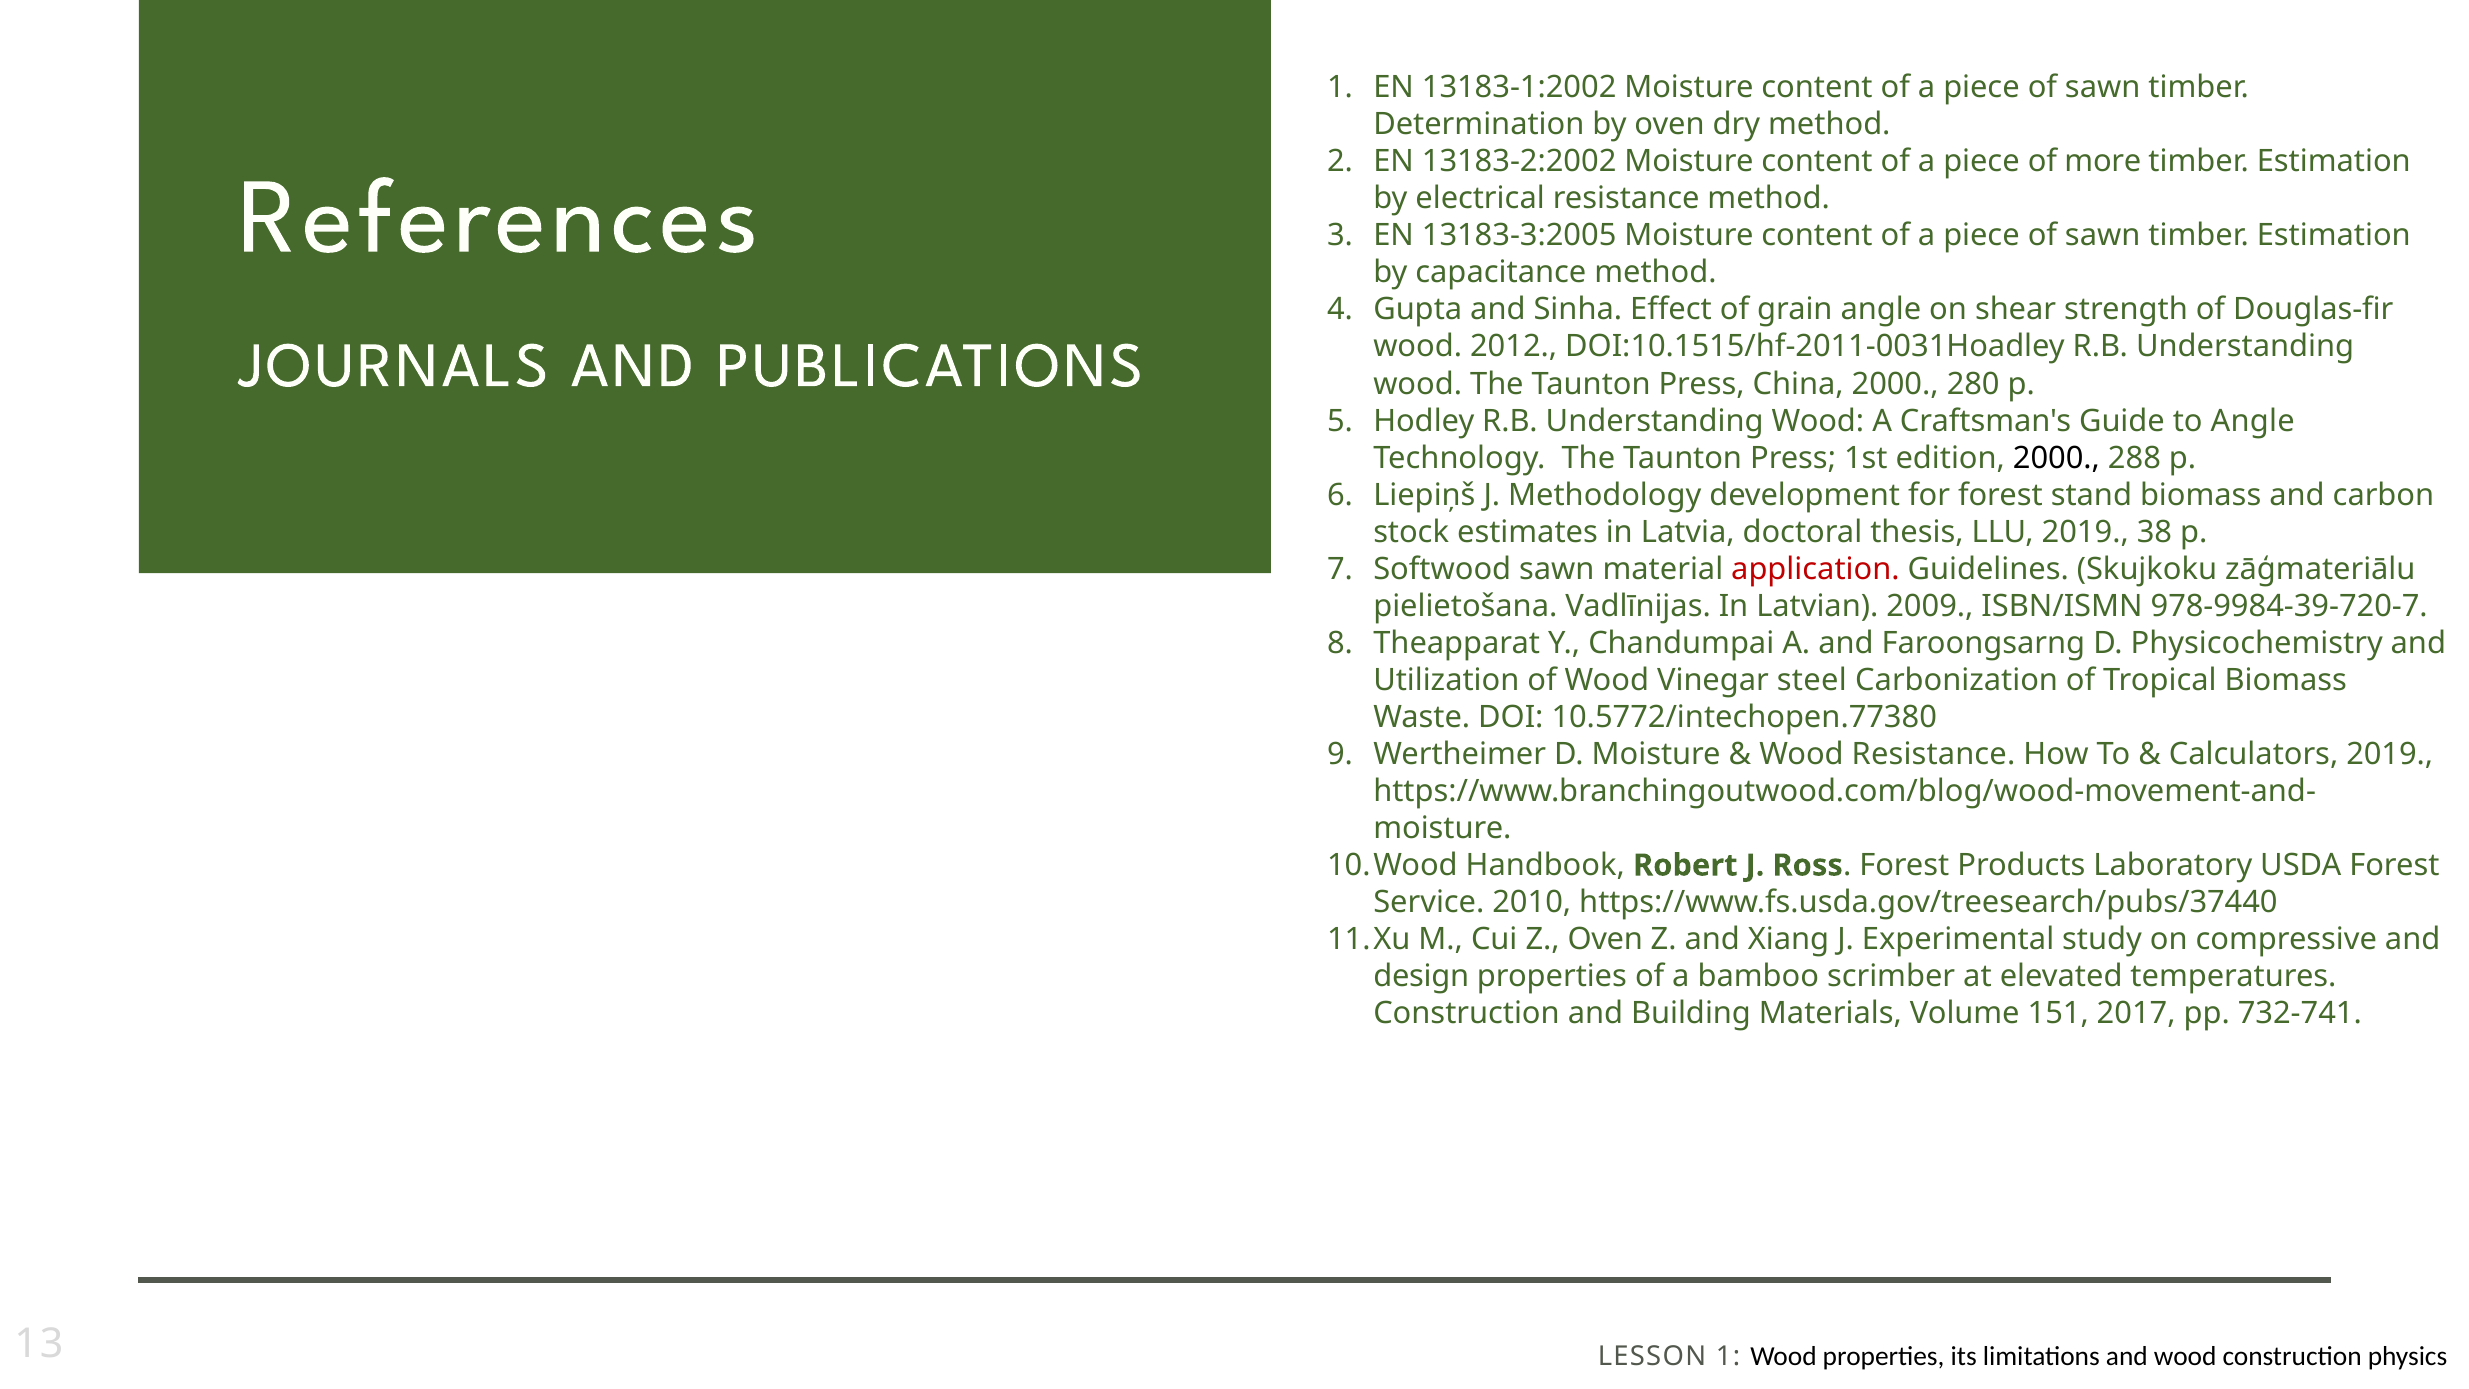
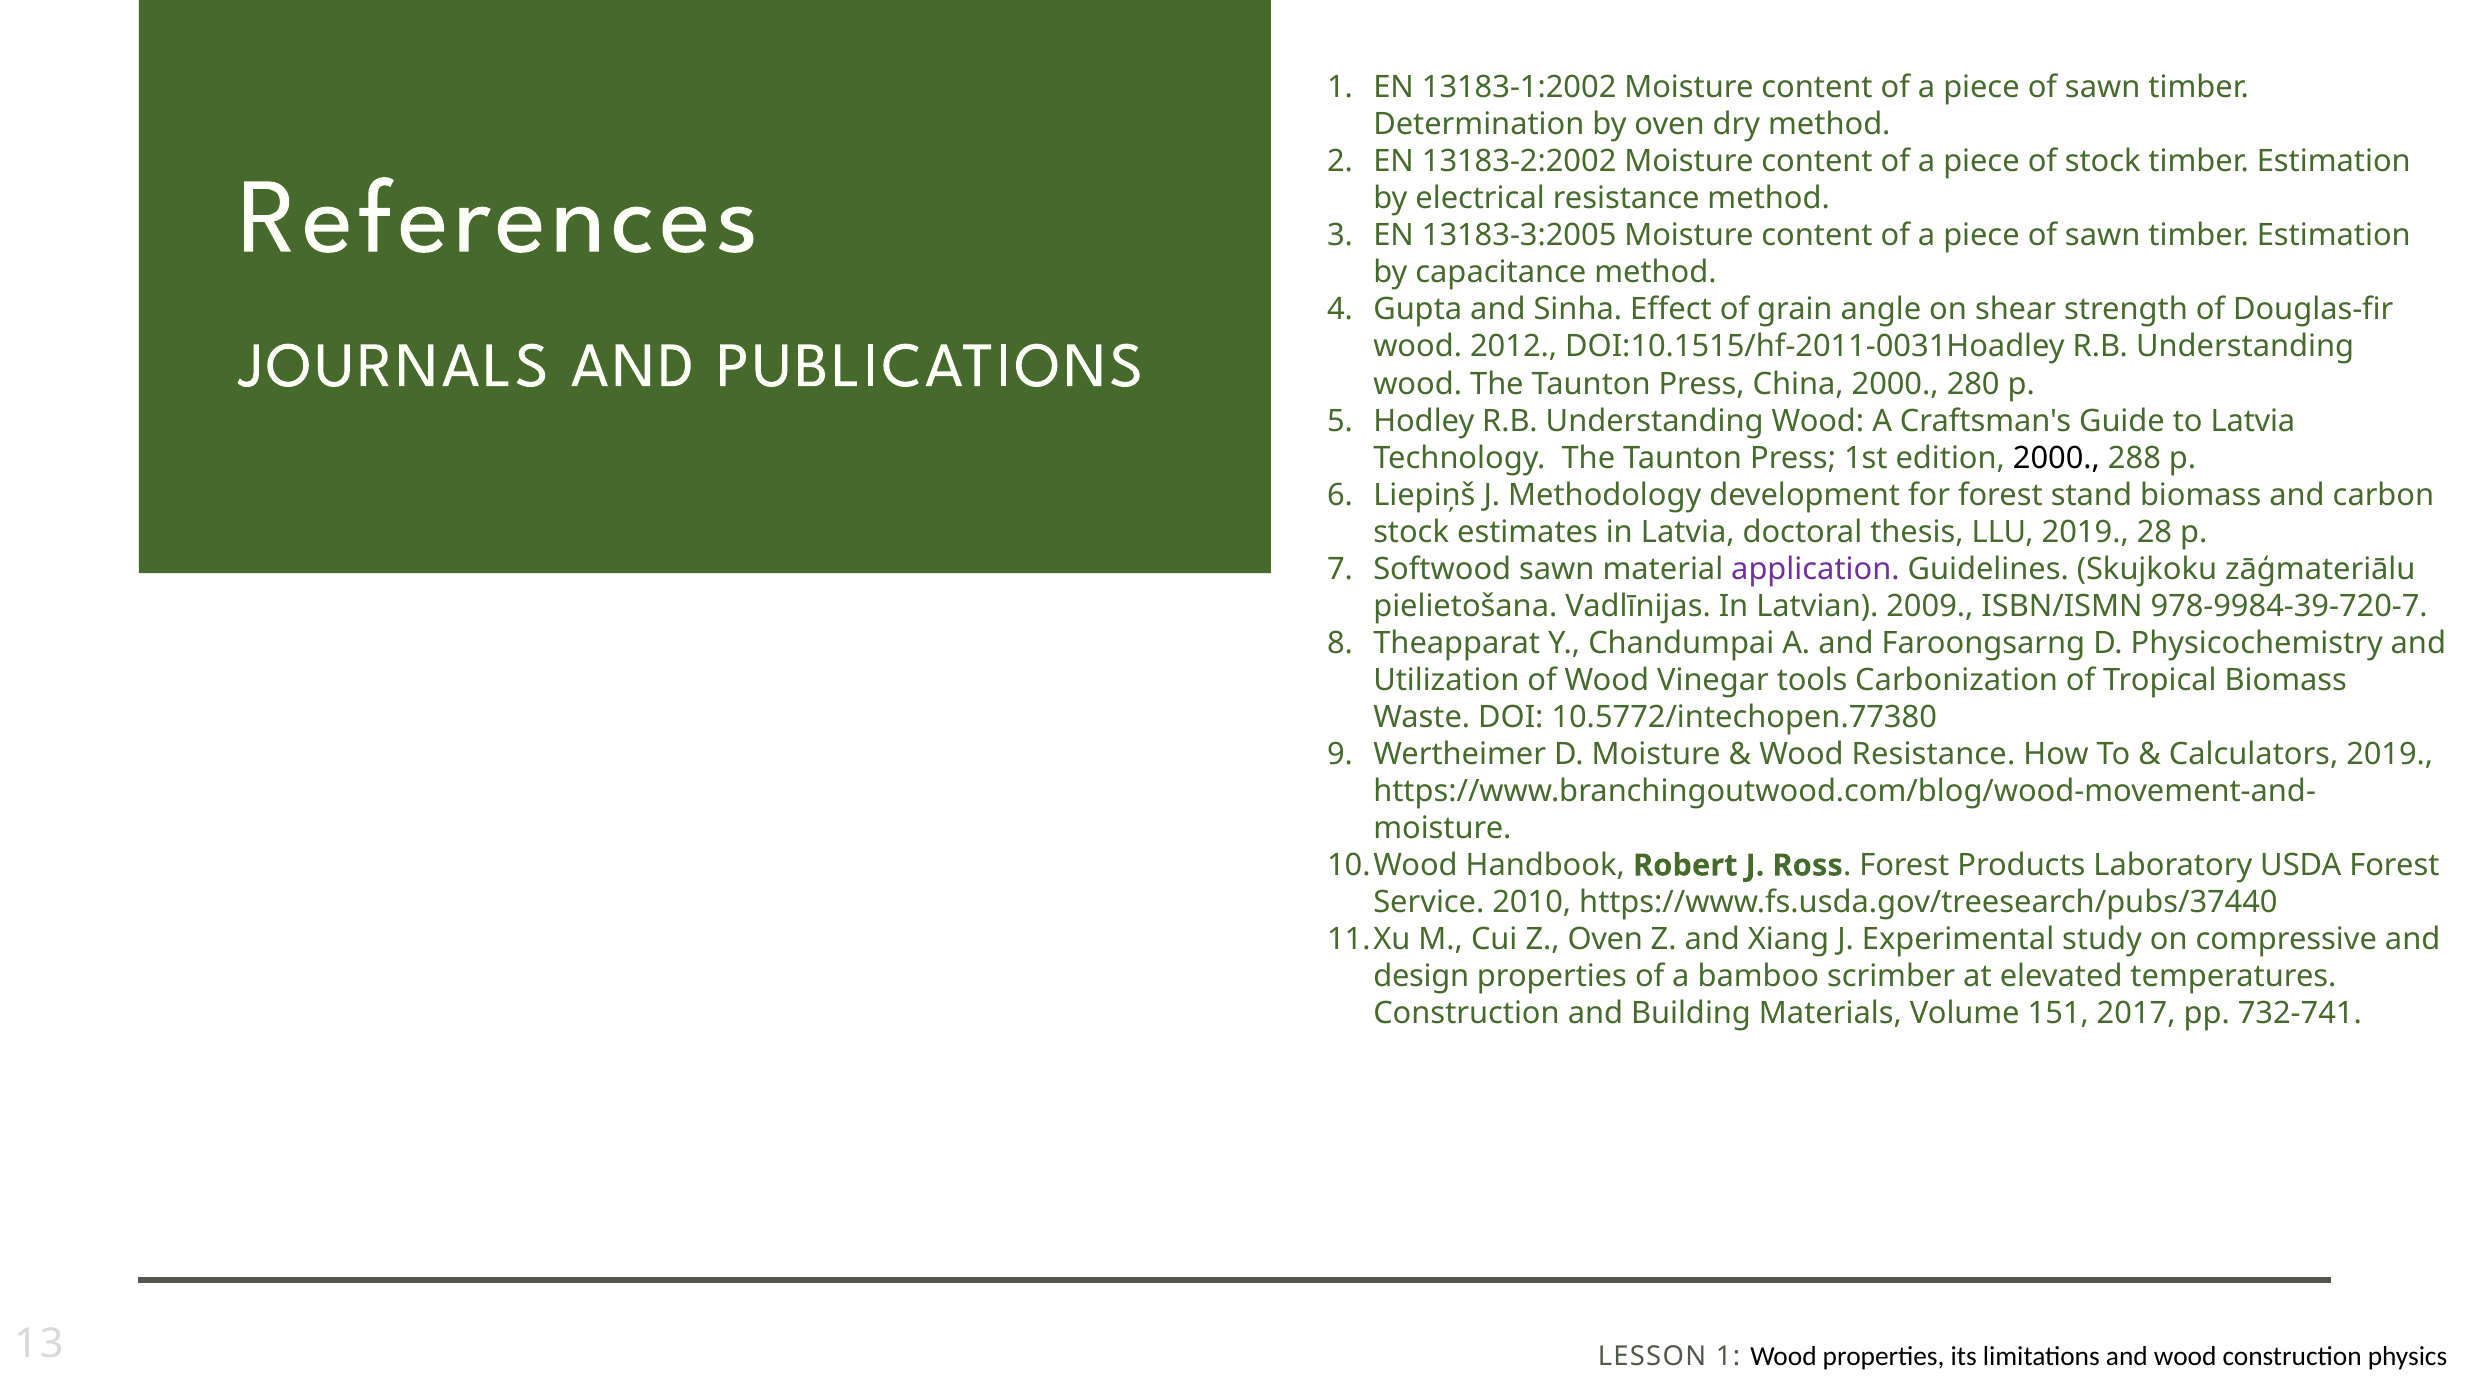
of more: more -> stock (2103, 162)
to Angle: Angle -> Latvia (2253, 421)
38: 38 -> 28 (2154, 532)
application colour: red -> purple (1815, 569)
steel: steel -> tools (1812, 680)
